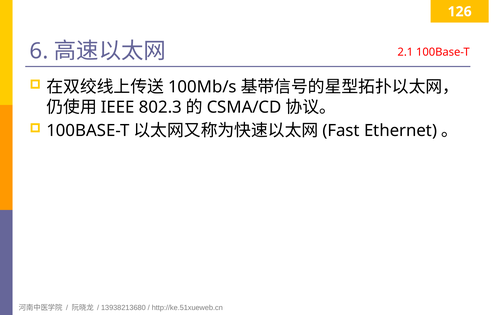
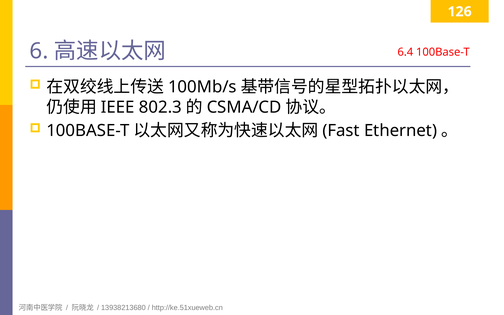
2.1: 2.1 -> 6.4 (405, 52)
